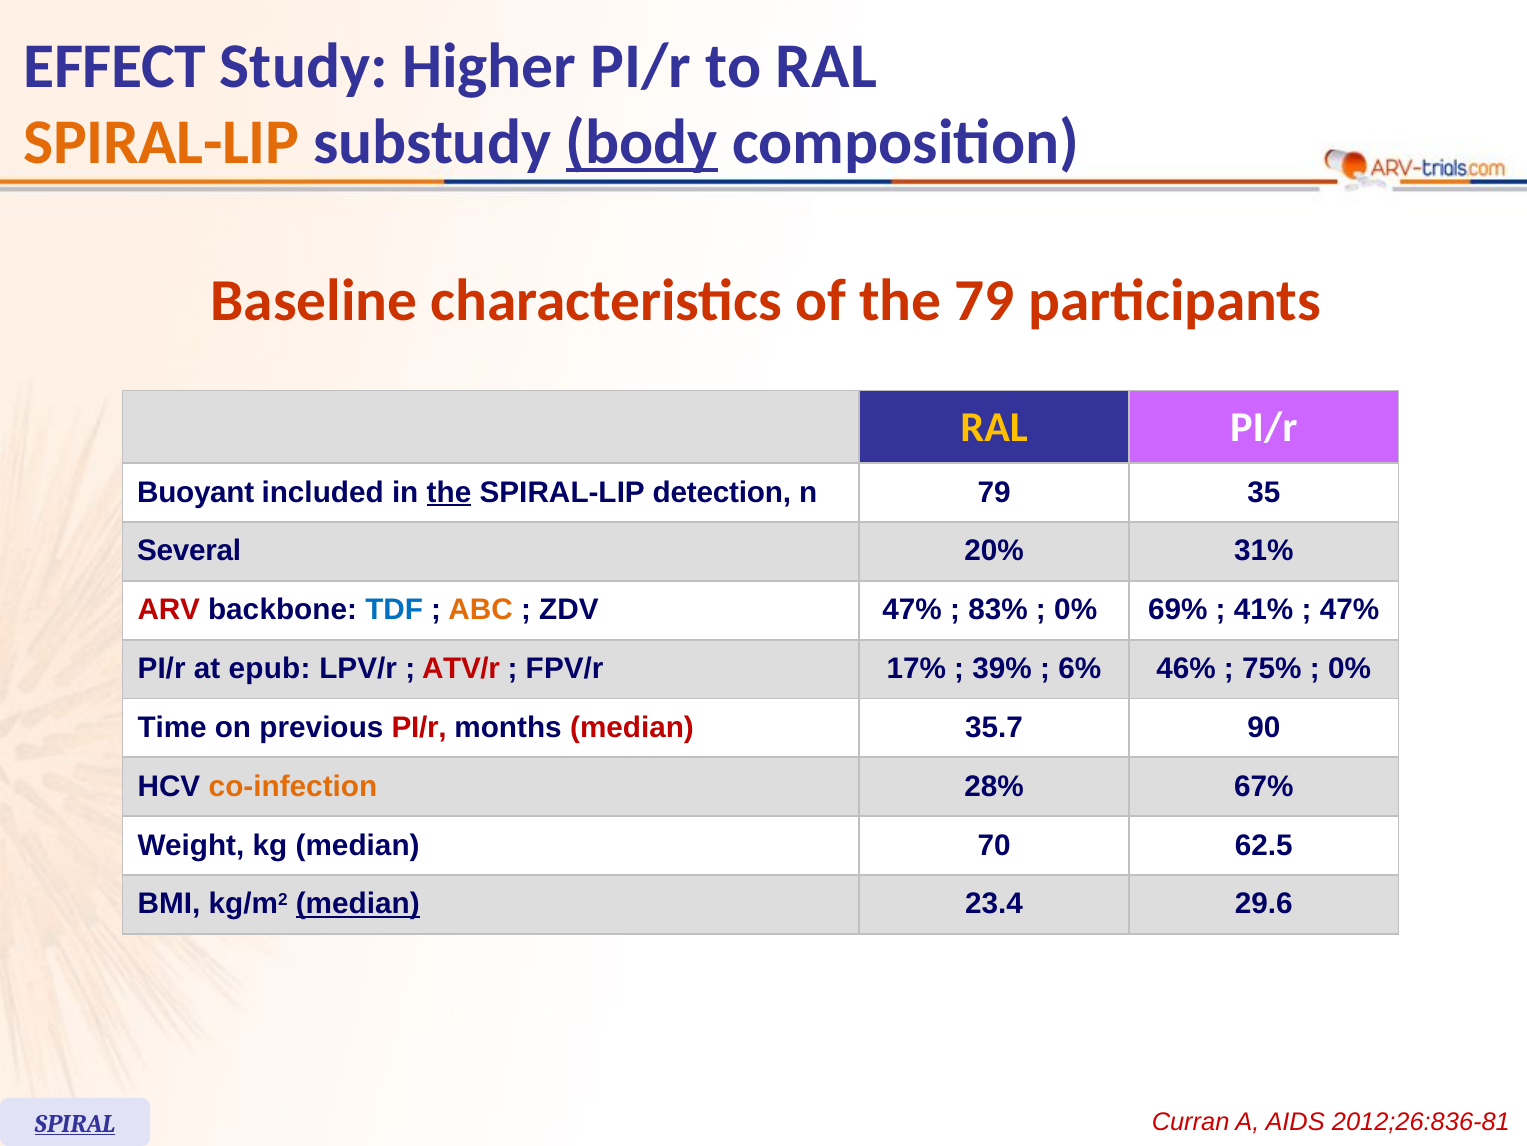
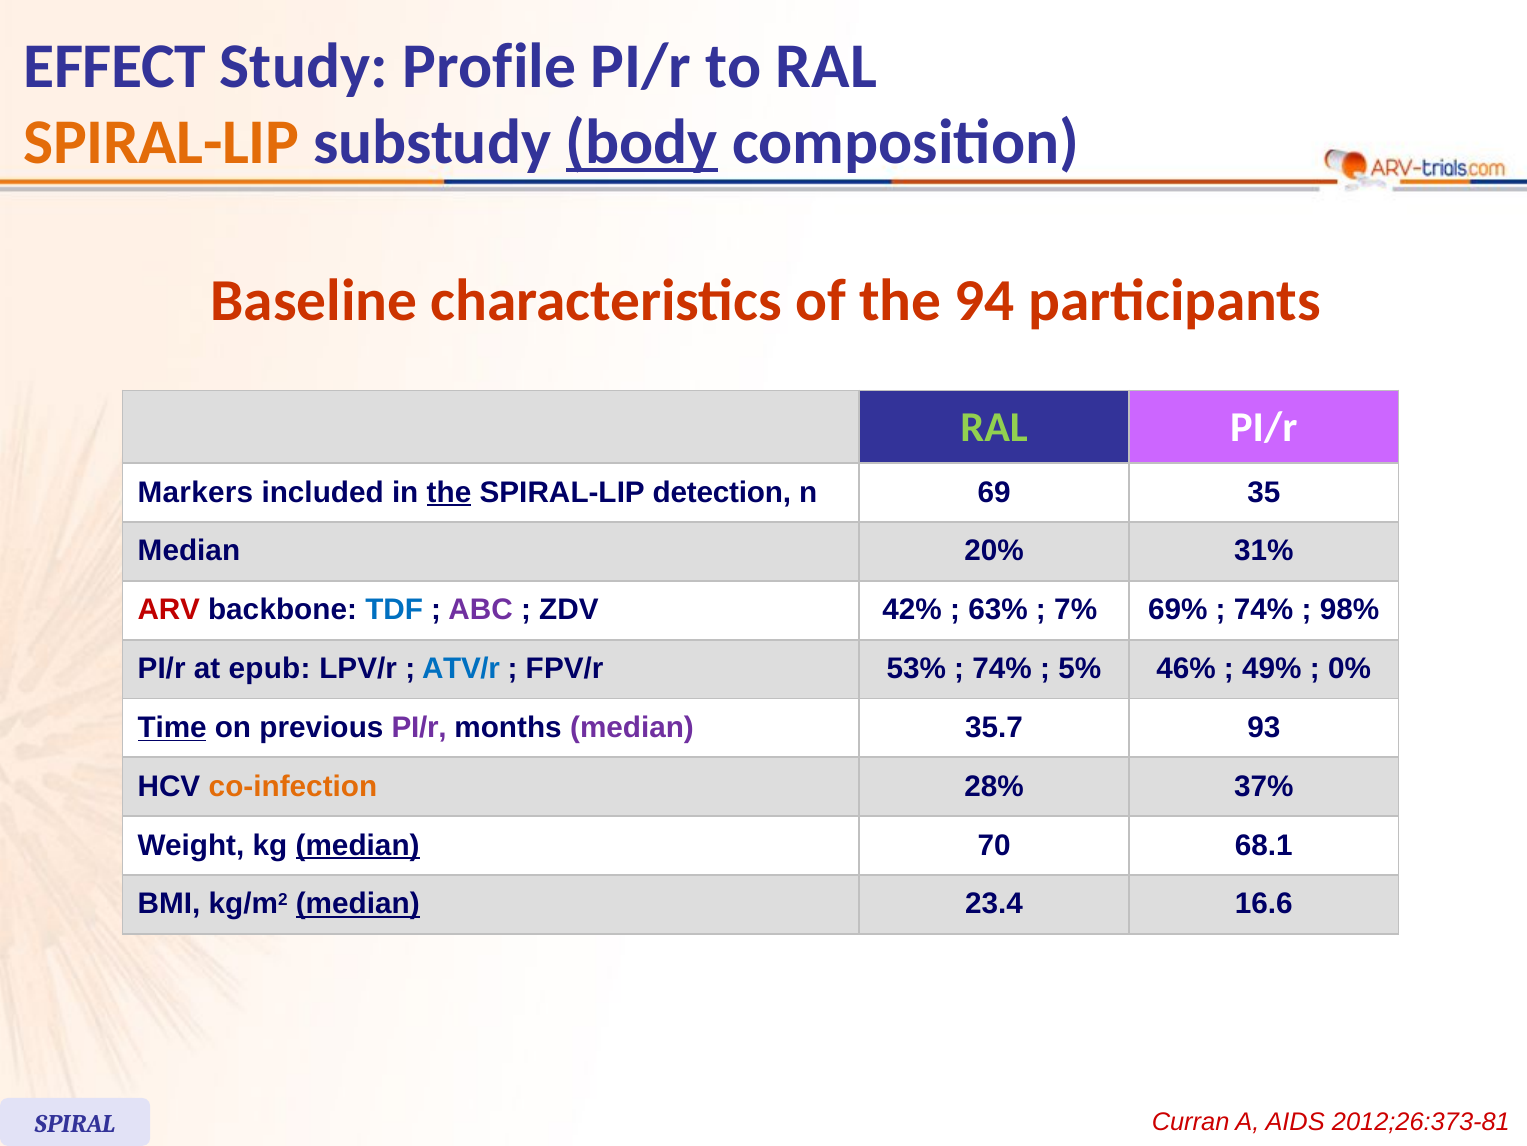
Higher: Higher -> Profile (489, 66)
the 79: 79 -> 94 (985, 301)
RAL colour: yellow -> light green (994, 427)
Buoyant: Buoyant -> Markers (195, 492)
n 79: 79 -> 69 (994, 492)
Several: Several -> Median (189, 551)
ABC colour: orange -> purple (481, 610)
ZDV 47%: 47% -> 42% (912, 610)
83%: 83% -> 63% (998, 610)
0%: 0% -> 7% (1076, 610)
41%: 41% -> 74% (1264, 610)
47%: 47% -> 98% (1350, 610)
ATV/r colour: red -> blue (461, 668)
17%: 17% -> 53% (916, 668)
39%: 39% -> 74% (1002, 668)
6%: 6% -> 5% (1080, 668)
75%: 75% -> 49% (1272, 668)
Time underline: none -> present (172, 727)
PI/r colour: red -> purple (419, 727)
median colour: red -> purple (632, 727)
90: 90 -> 93 (1264, 727)
67%: 67% -> 37% (1264, 786)
median underline: none -> present (358, 845)
62.5: 62.5 -> 68.1 (1264, 845)
29.6: 29.6 -> 16.6 (1264, 904)
SPIRAL underline: present -> none (75, 1123)
2012;26:836-81: 2012;26:836-81 -> 2012;26:373-81 (1421, 1121)
